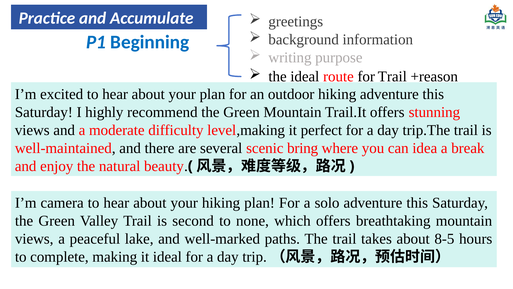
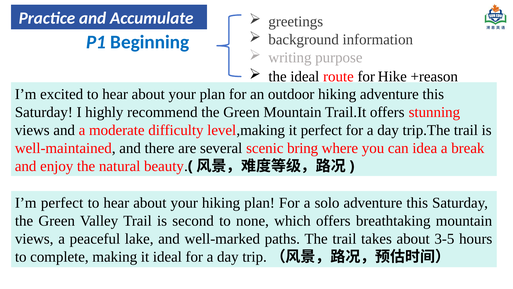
for Trail: Trail -> Hike (392, 76)
I’m camera: camera -> perfect (62, 203)
8-5: 8-5 -> 3-5 (444, 239)
